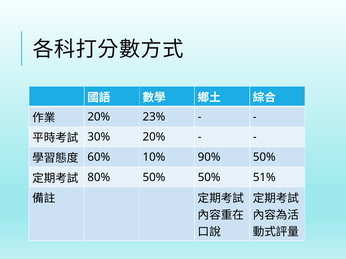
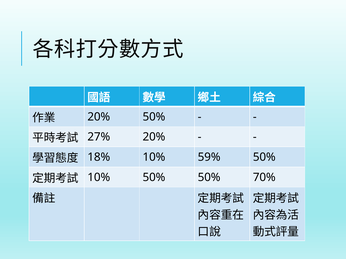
20% 23%: 23% -> 50% (154, 117)
30%: 30% -> 27% (99, 137)
60%: 60% -> 18% (99, 157)
90%: 90% -> 59% (209, 157)
80%: 80% -> 10% (99, 178)
51%: 51% -> 70% (264, 178)
